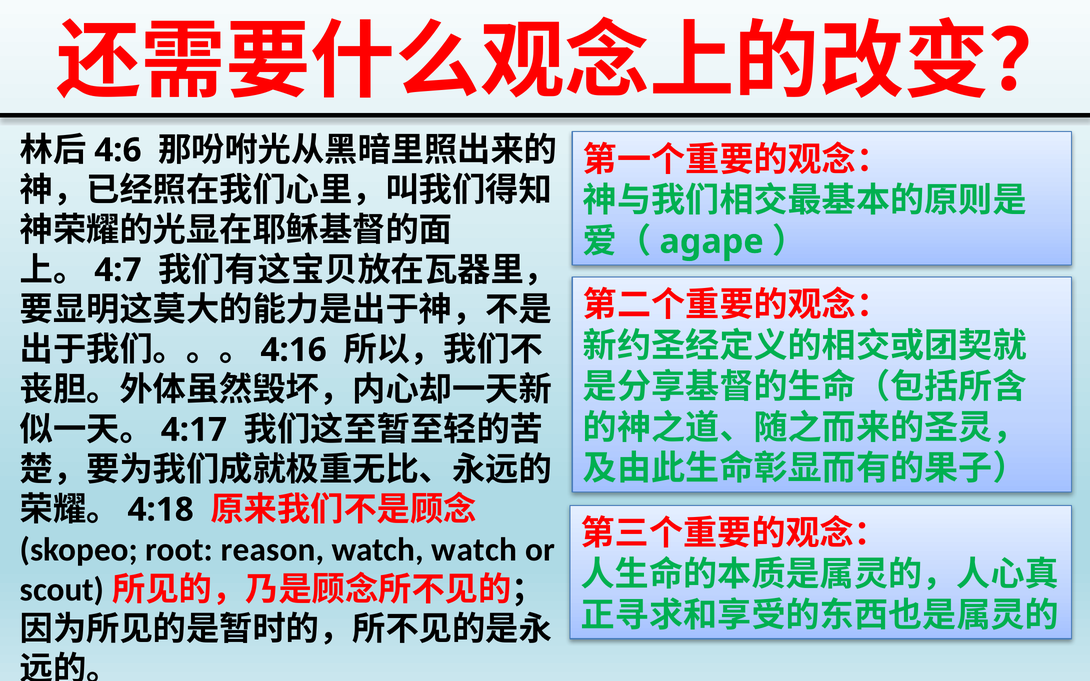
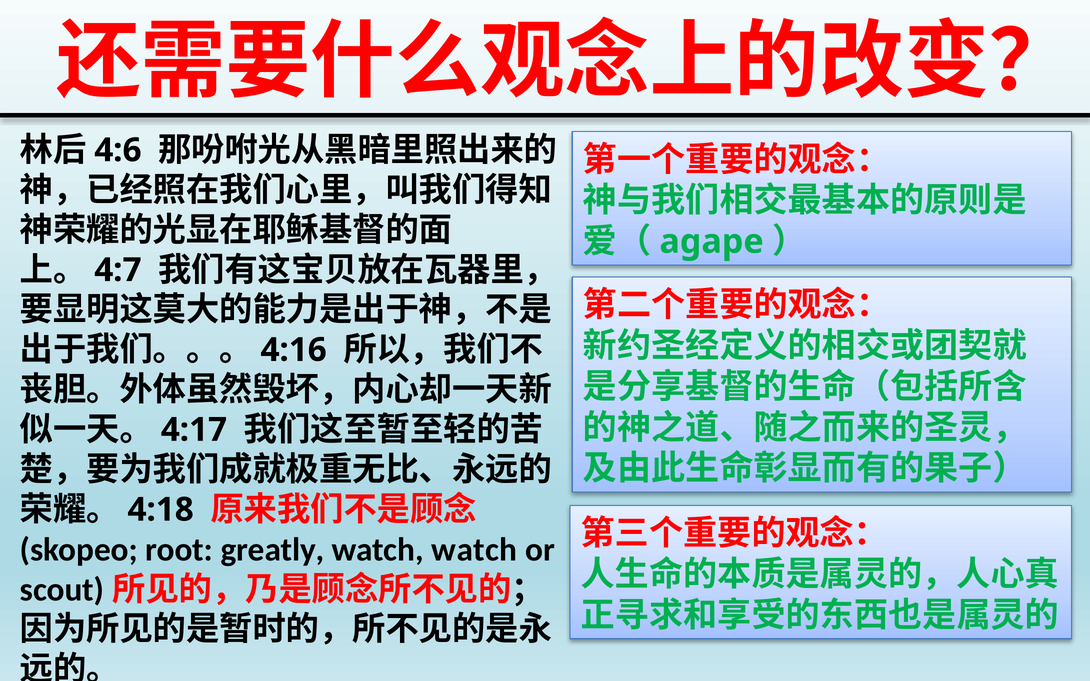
reason: reason -> greatly (273, 550)
